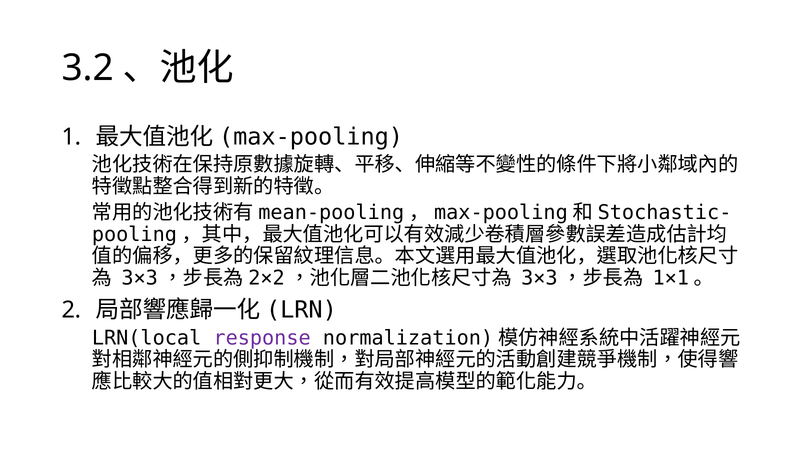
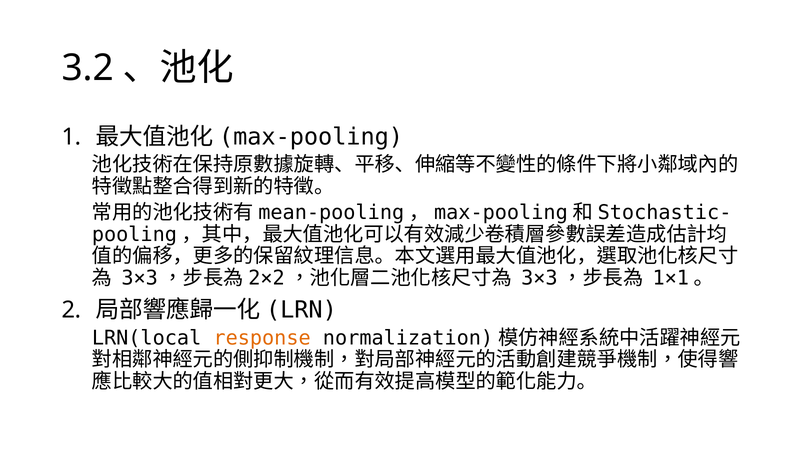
response colour: purple -> orange (262, 338)
